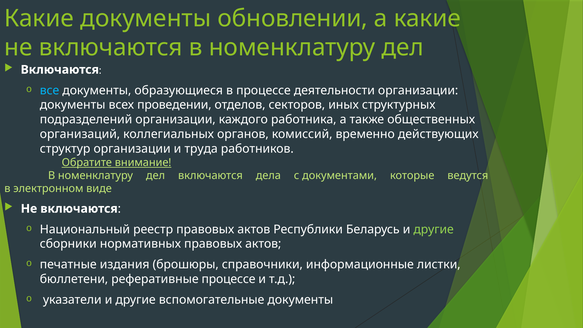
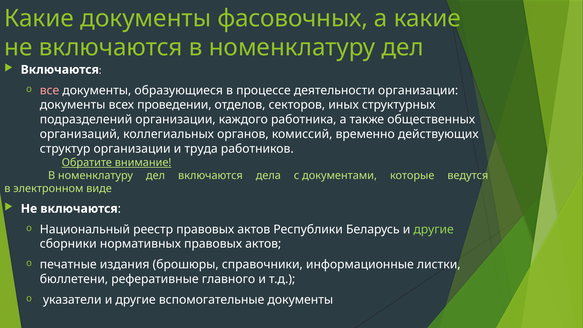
обновлении: обновлении -> фасовочных (293, 18)
все colour: light blue -> pink (50, 90)
реферативные процессе: процессе -> главного (228, 279)
